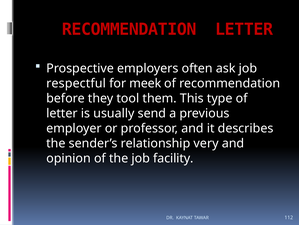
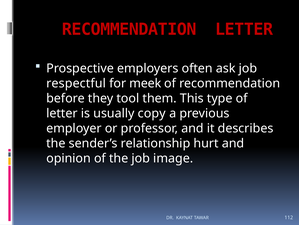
send: send -> copy (152, 113)
very: very -> hurt (206, 143)
facility: facility -> image (173, 158)
